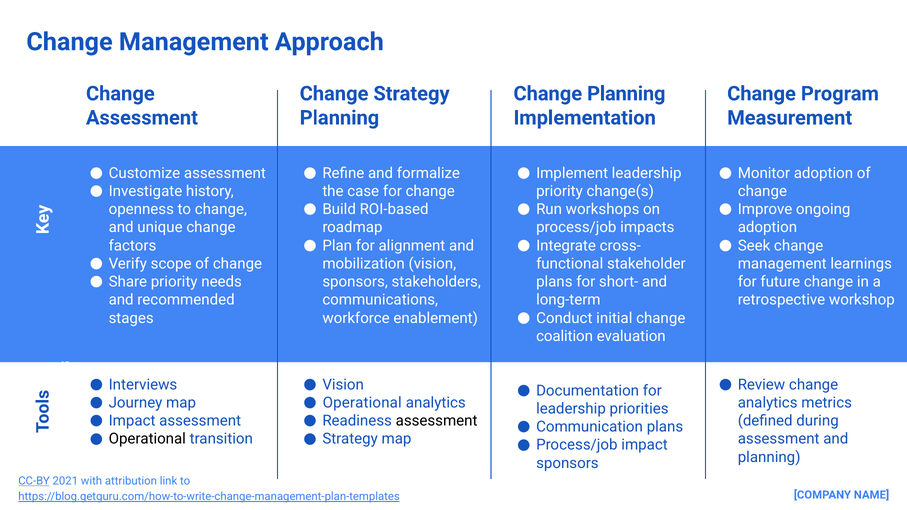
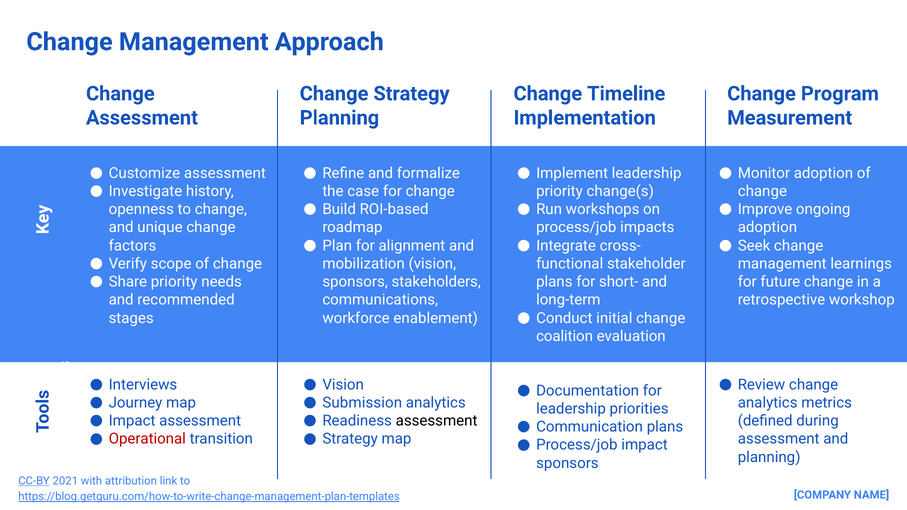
Change Planning: Planning -> Timeline (626, 94)
Operational: Operational -> Submission (362, 403)
Operational colour: black -> red (147, 439)
